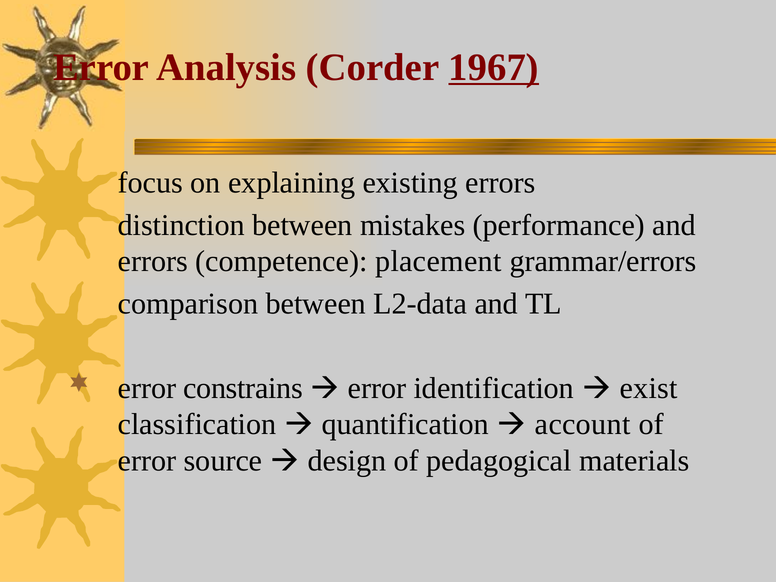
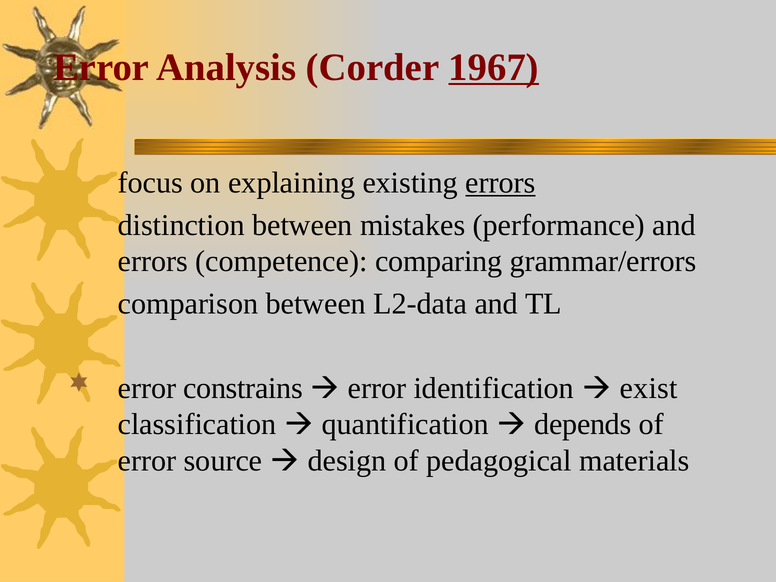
errors underline: none -> present (500, 183)
placement: placement -> comparing (439, 261)
account: account -> depends (583, 424)
